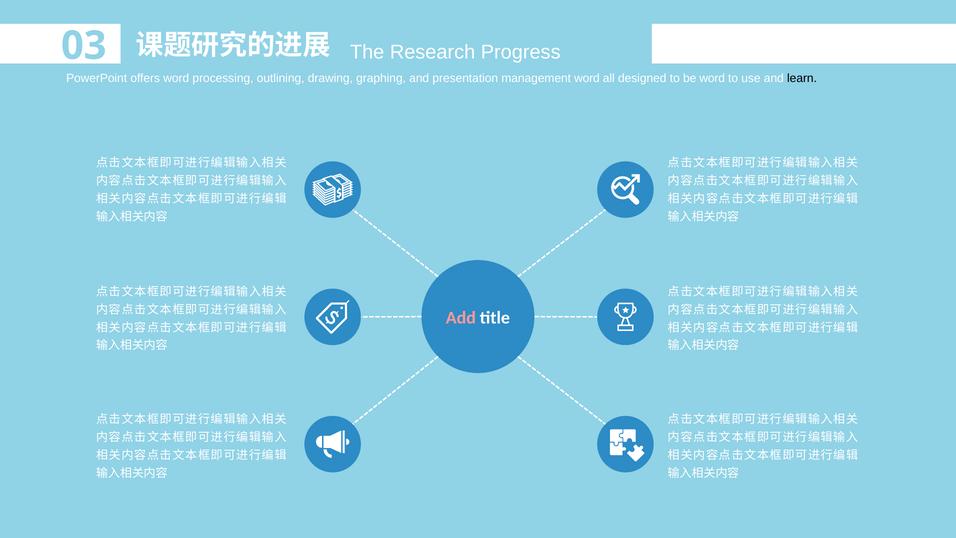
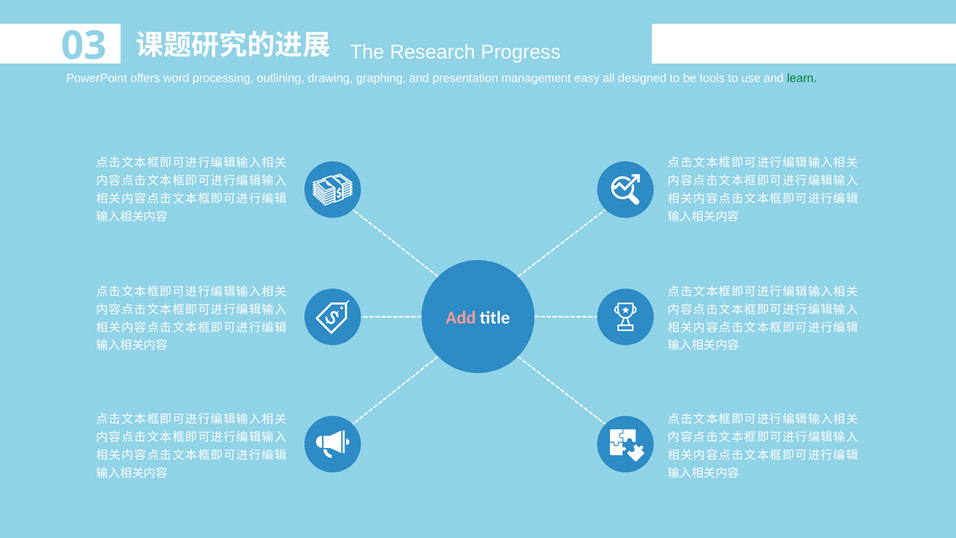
management word: word -> easy (587, 78)
be word: word -> tools (712, 78)
learn colour: black -> green (802, 78)
